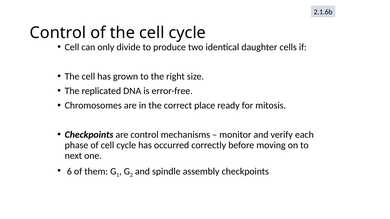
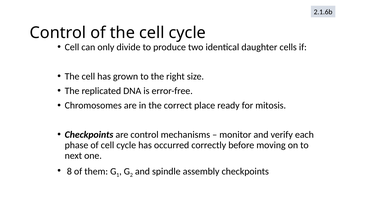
6: 6 -> 8 (69, 172)
